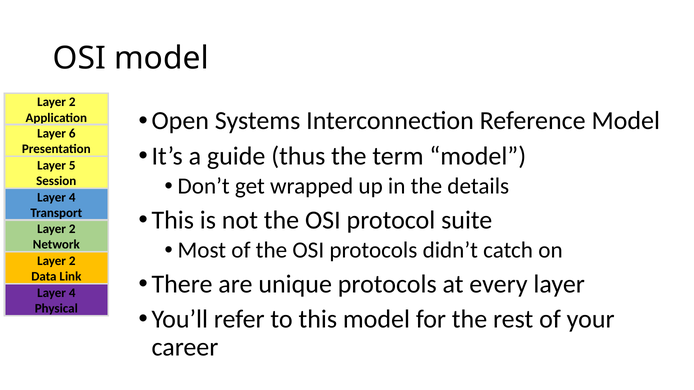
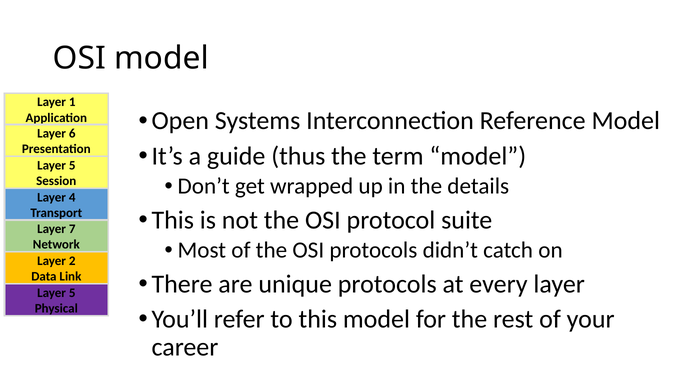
2: 2 -> 1 (72, 102)
2: 2 -> 7 (72, 229)
4: 4 -> 5 (72, 293)
